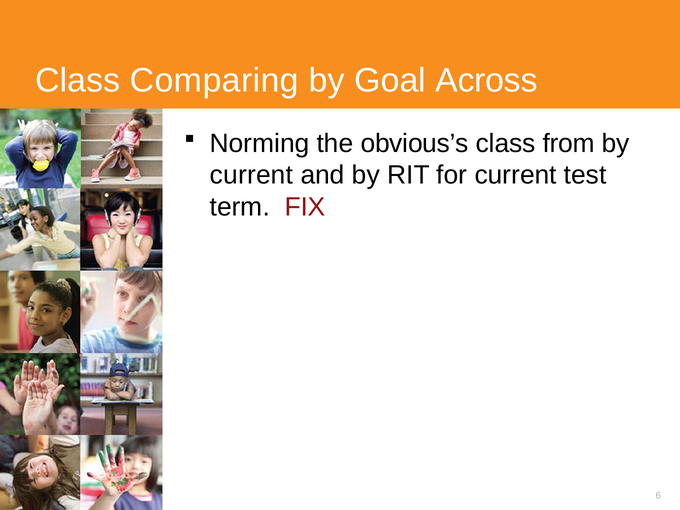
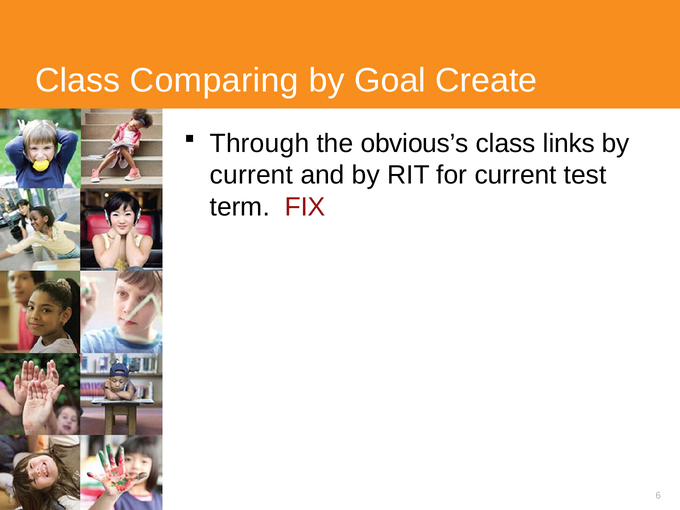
Across: Across -> Create (486, 81)
Norming: Norming -> Through (260, 143)
from: from -> links (569, 143)
